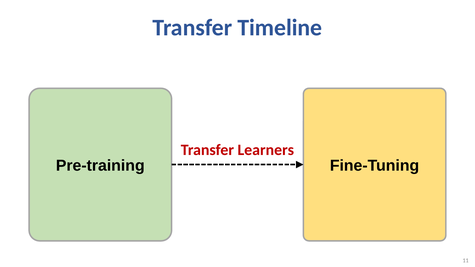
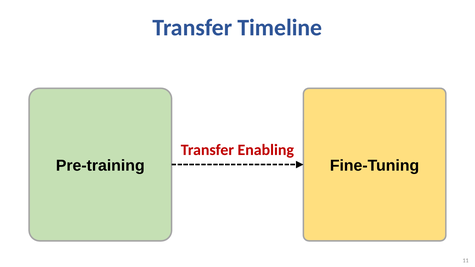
Learners: Learners -> Enabling (266, 150)
